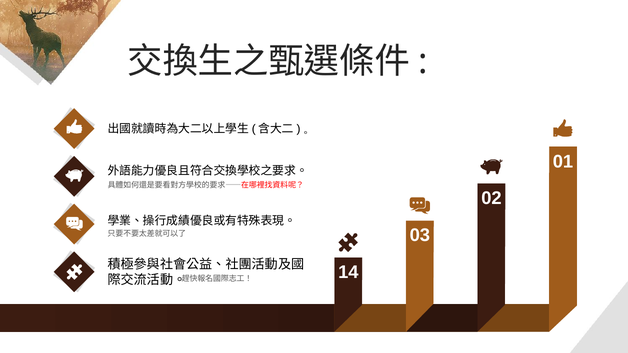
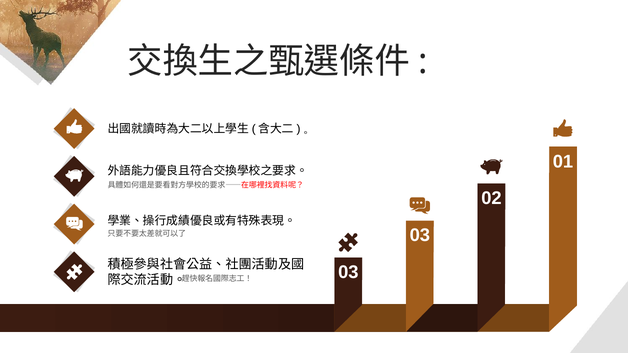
14: 14 -> 03 (348, 272)
